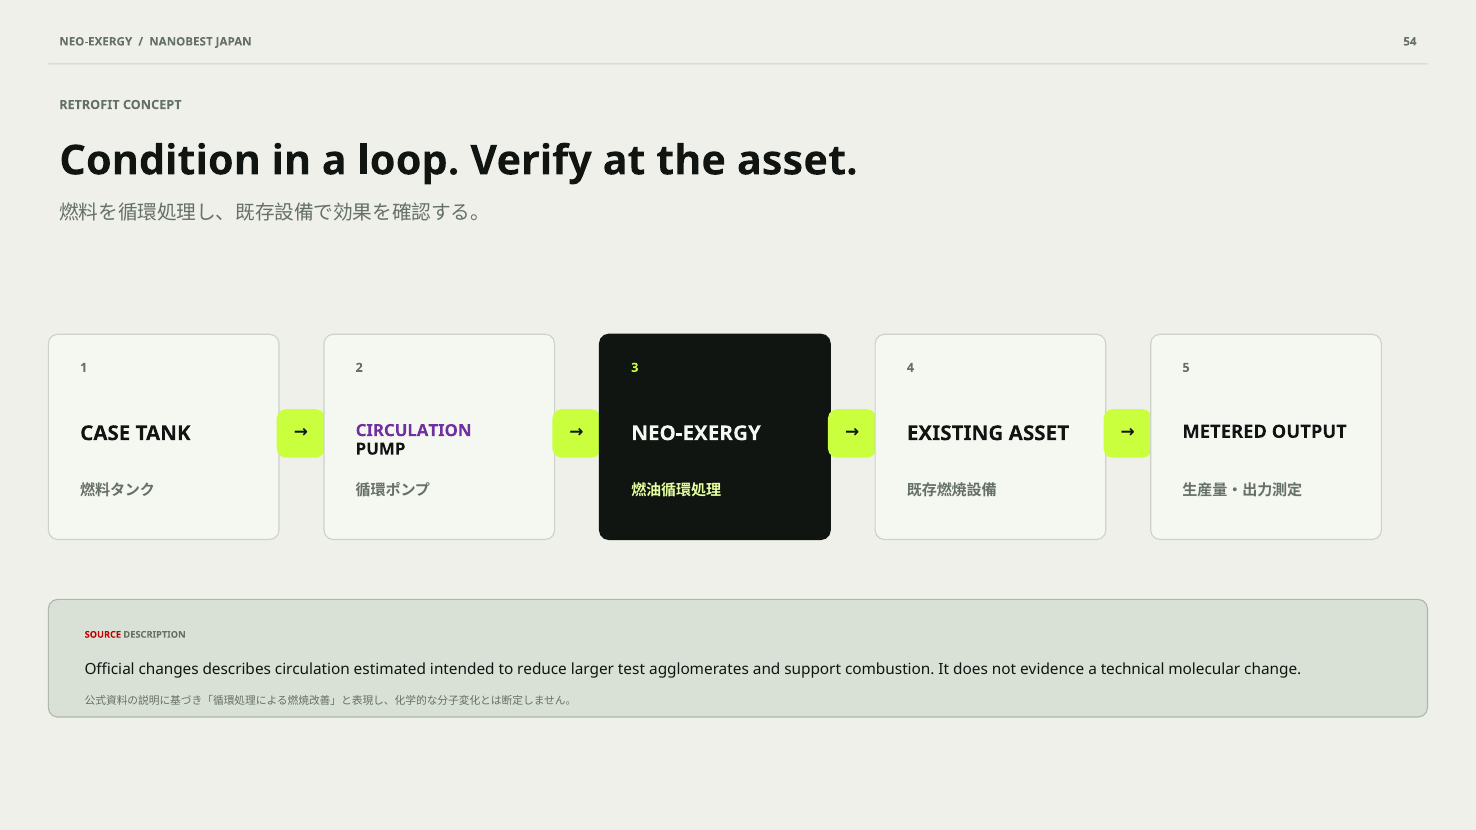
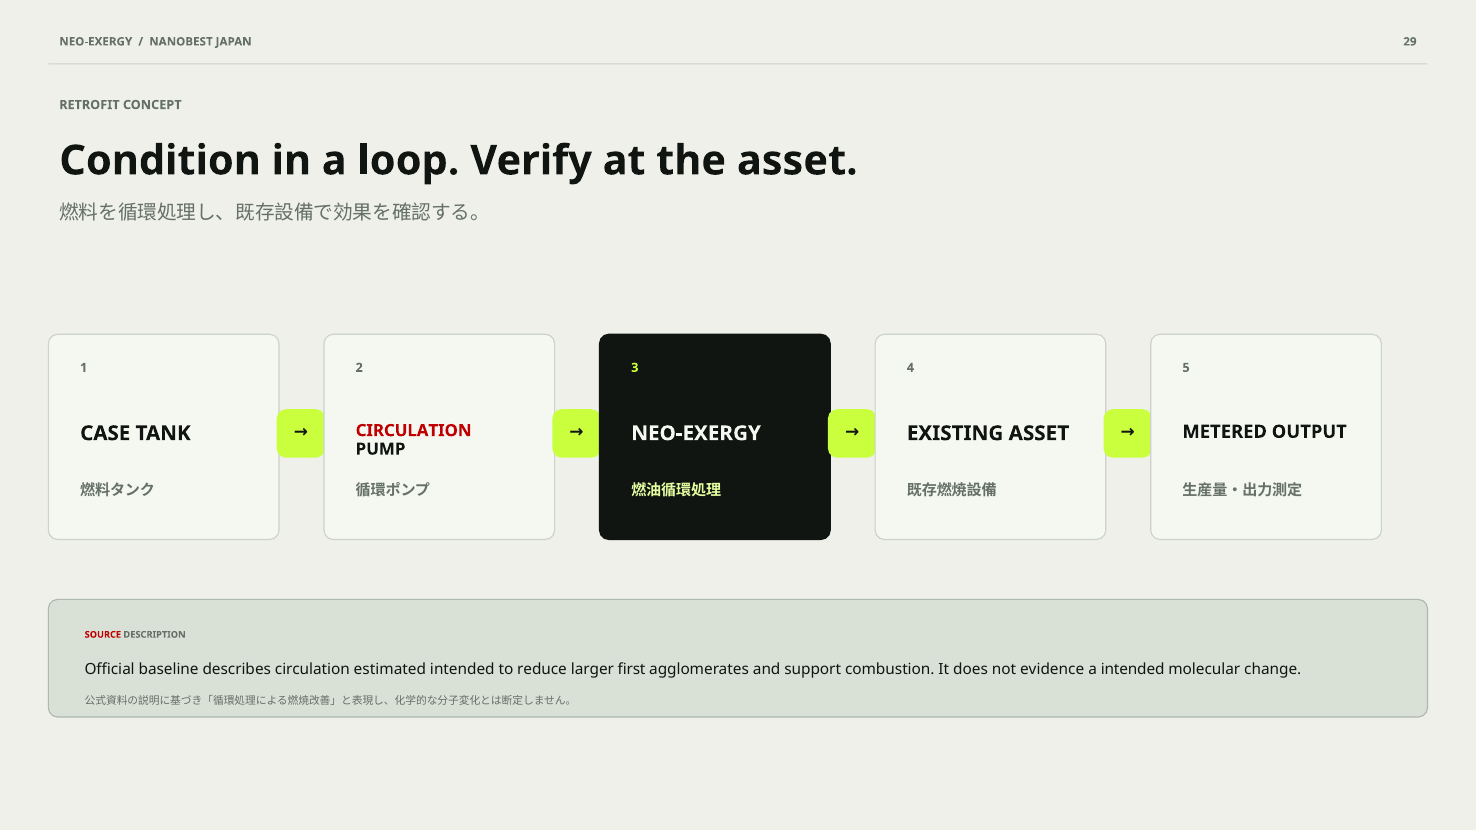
54: 54 -> 29 (1410, 42)
CIRCULATION colour: purple -> red (414, 431)
changes: changes -> baseline (169, 669)
test: test -> first (632, 669)
a technical: technical -> intended (1133, 669)
